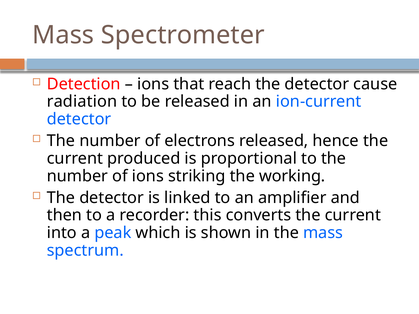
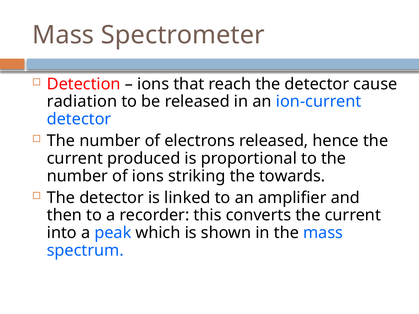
working: working -> towards (292, 176)
